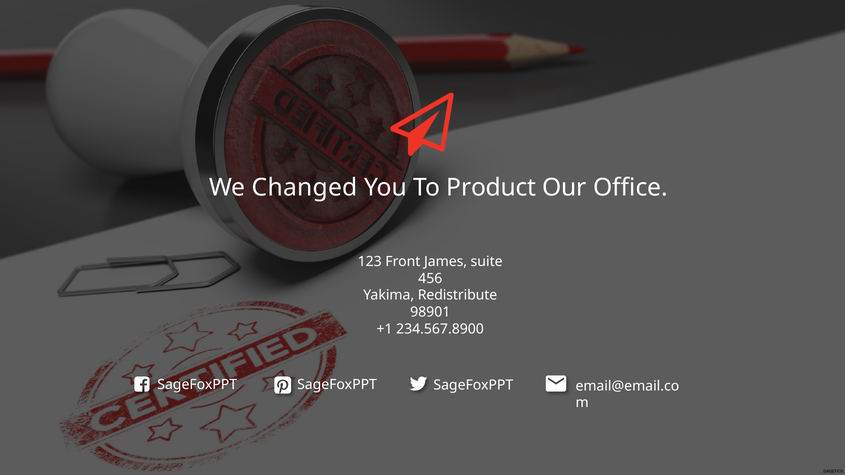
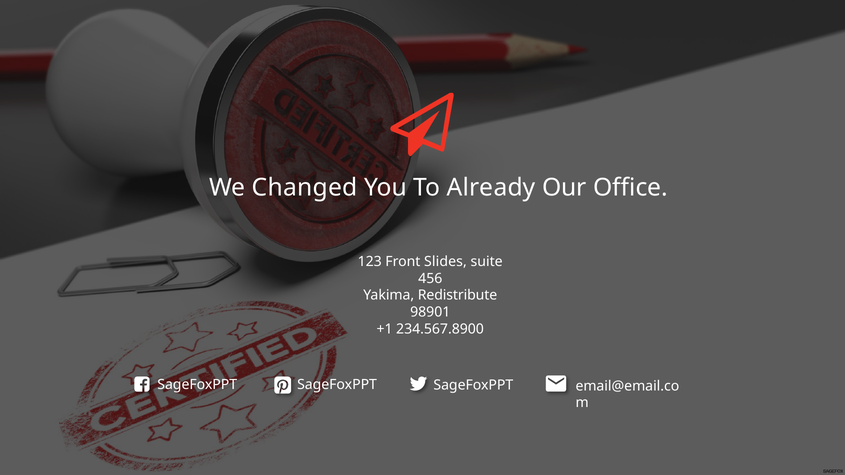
Product: Product -> Already (491, 188)
James: James -> Slides (445, 262)
